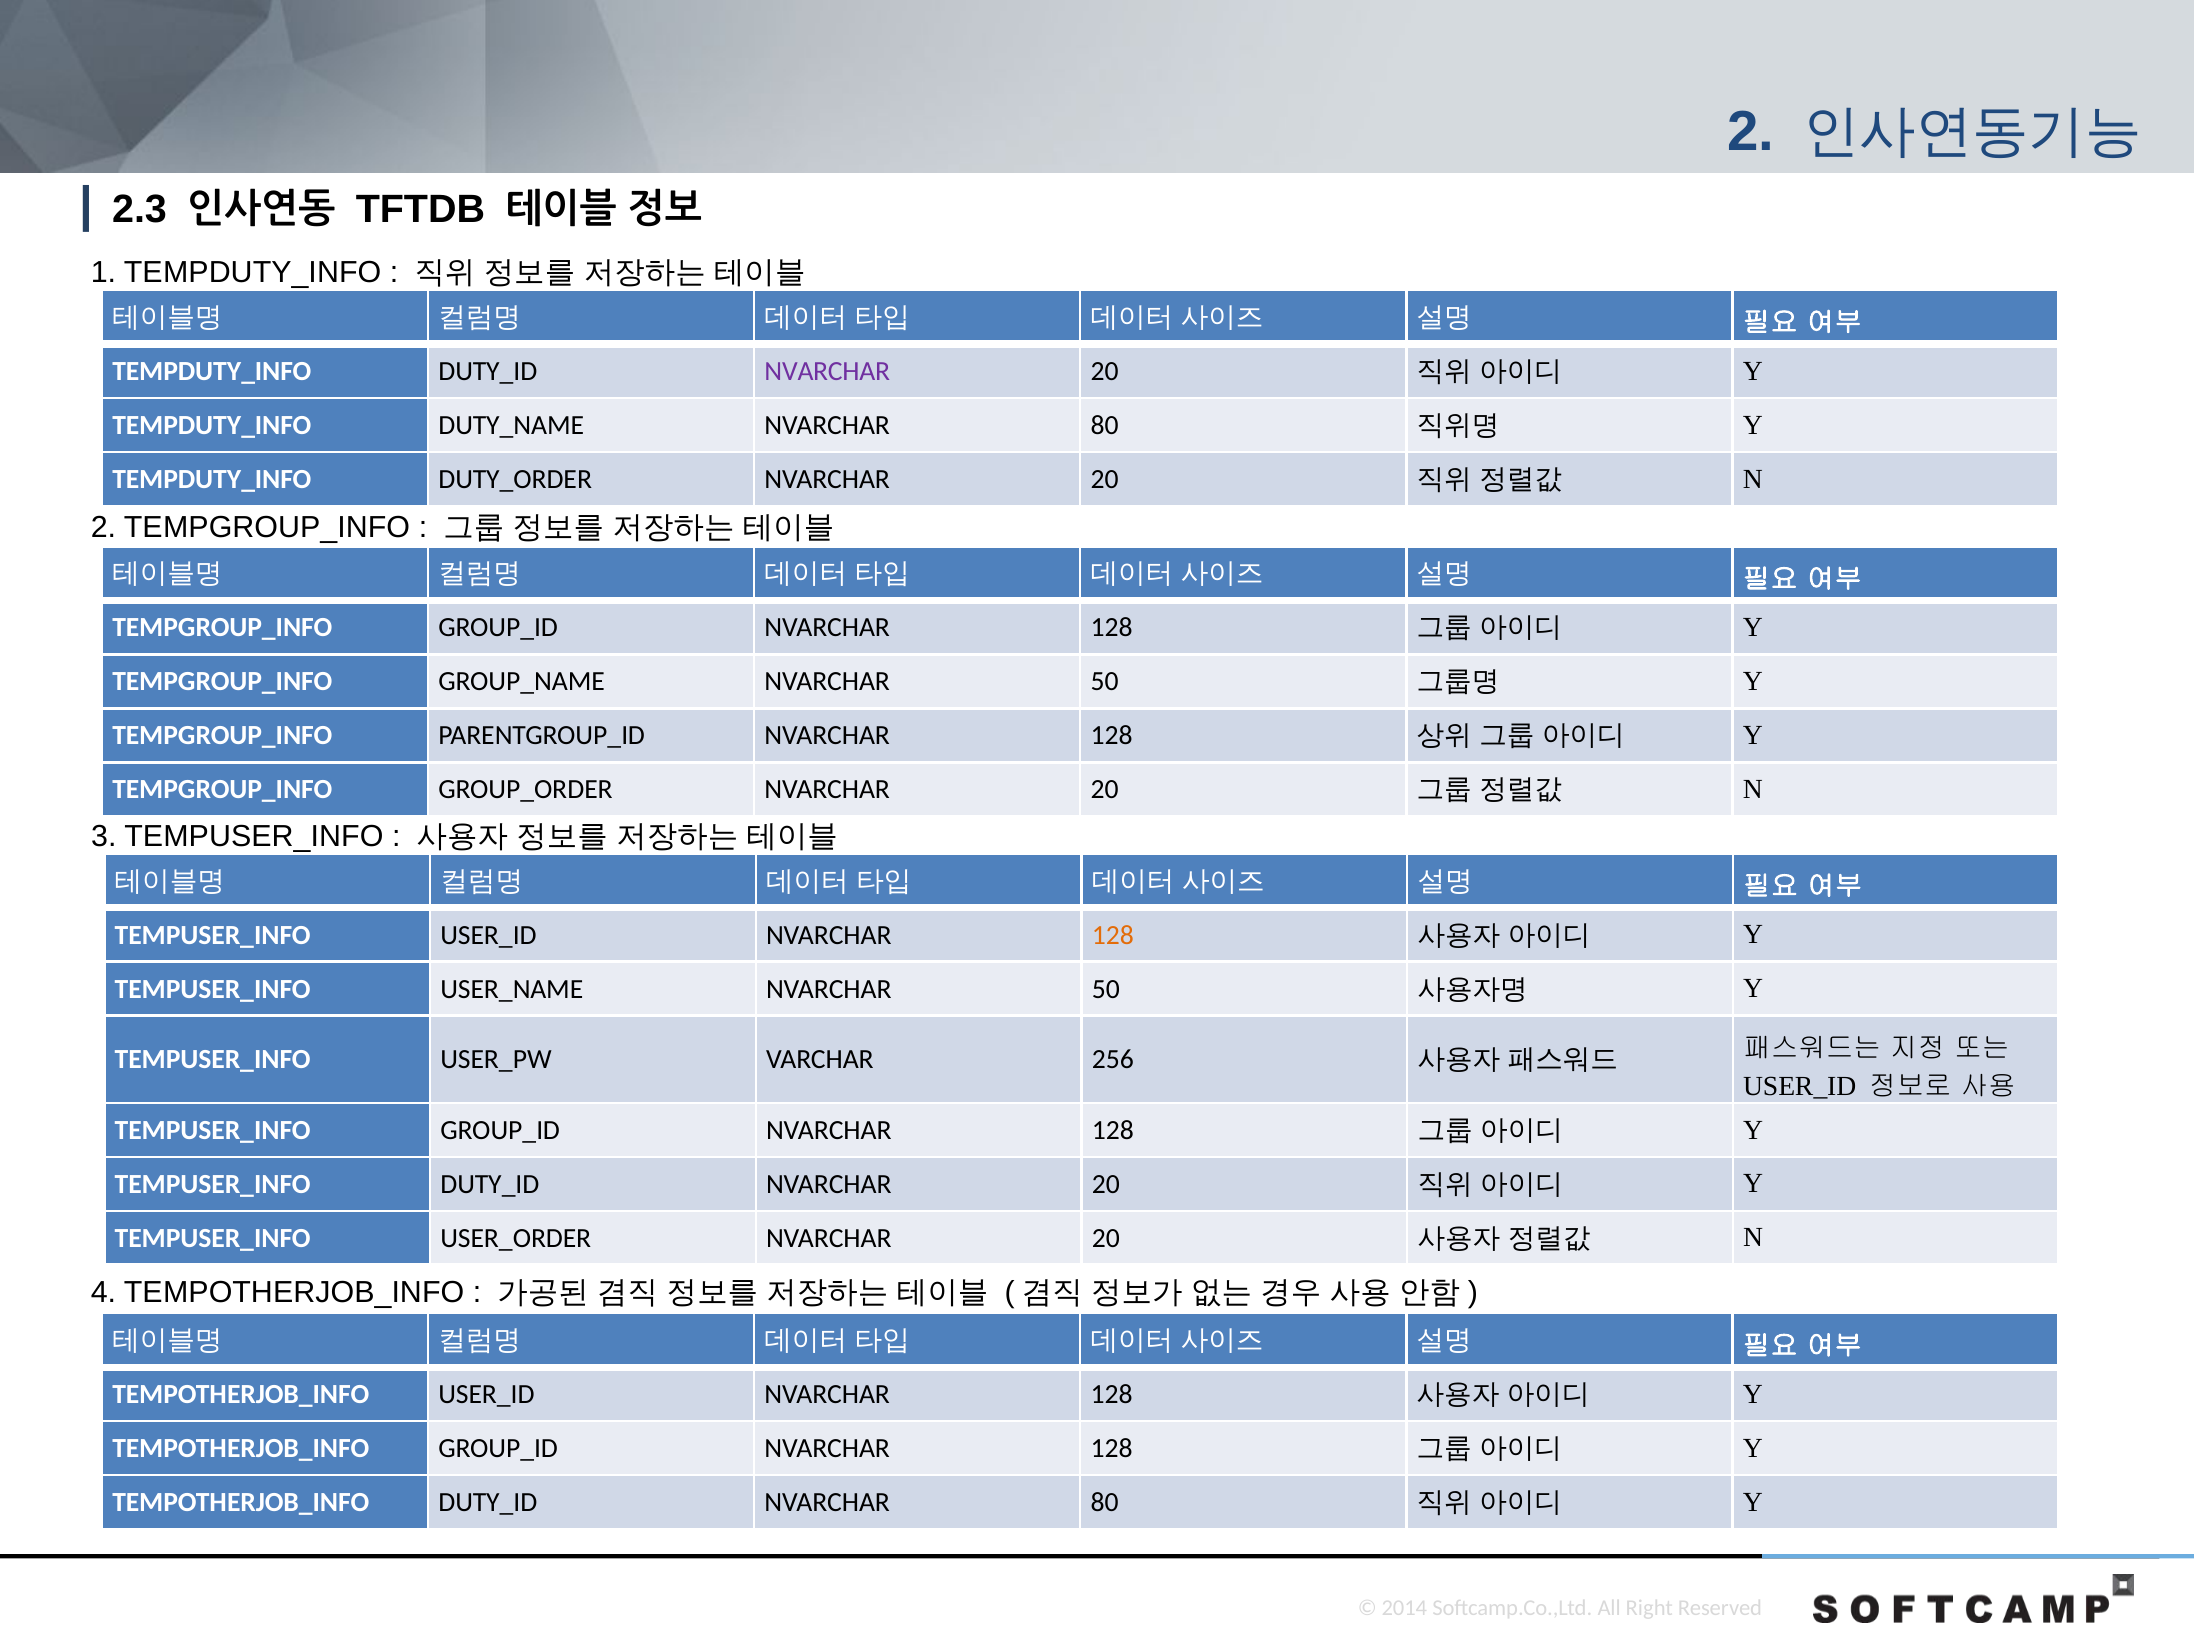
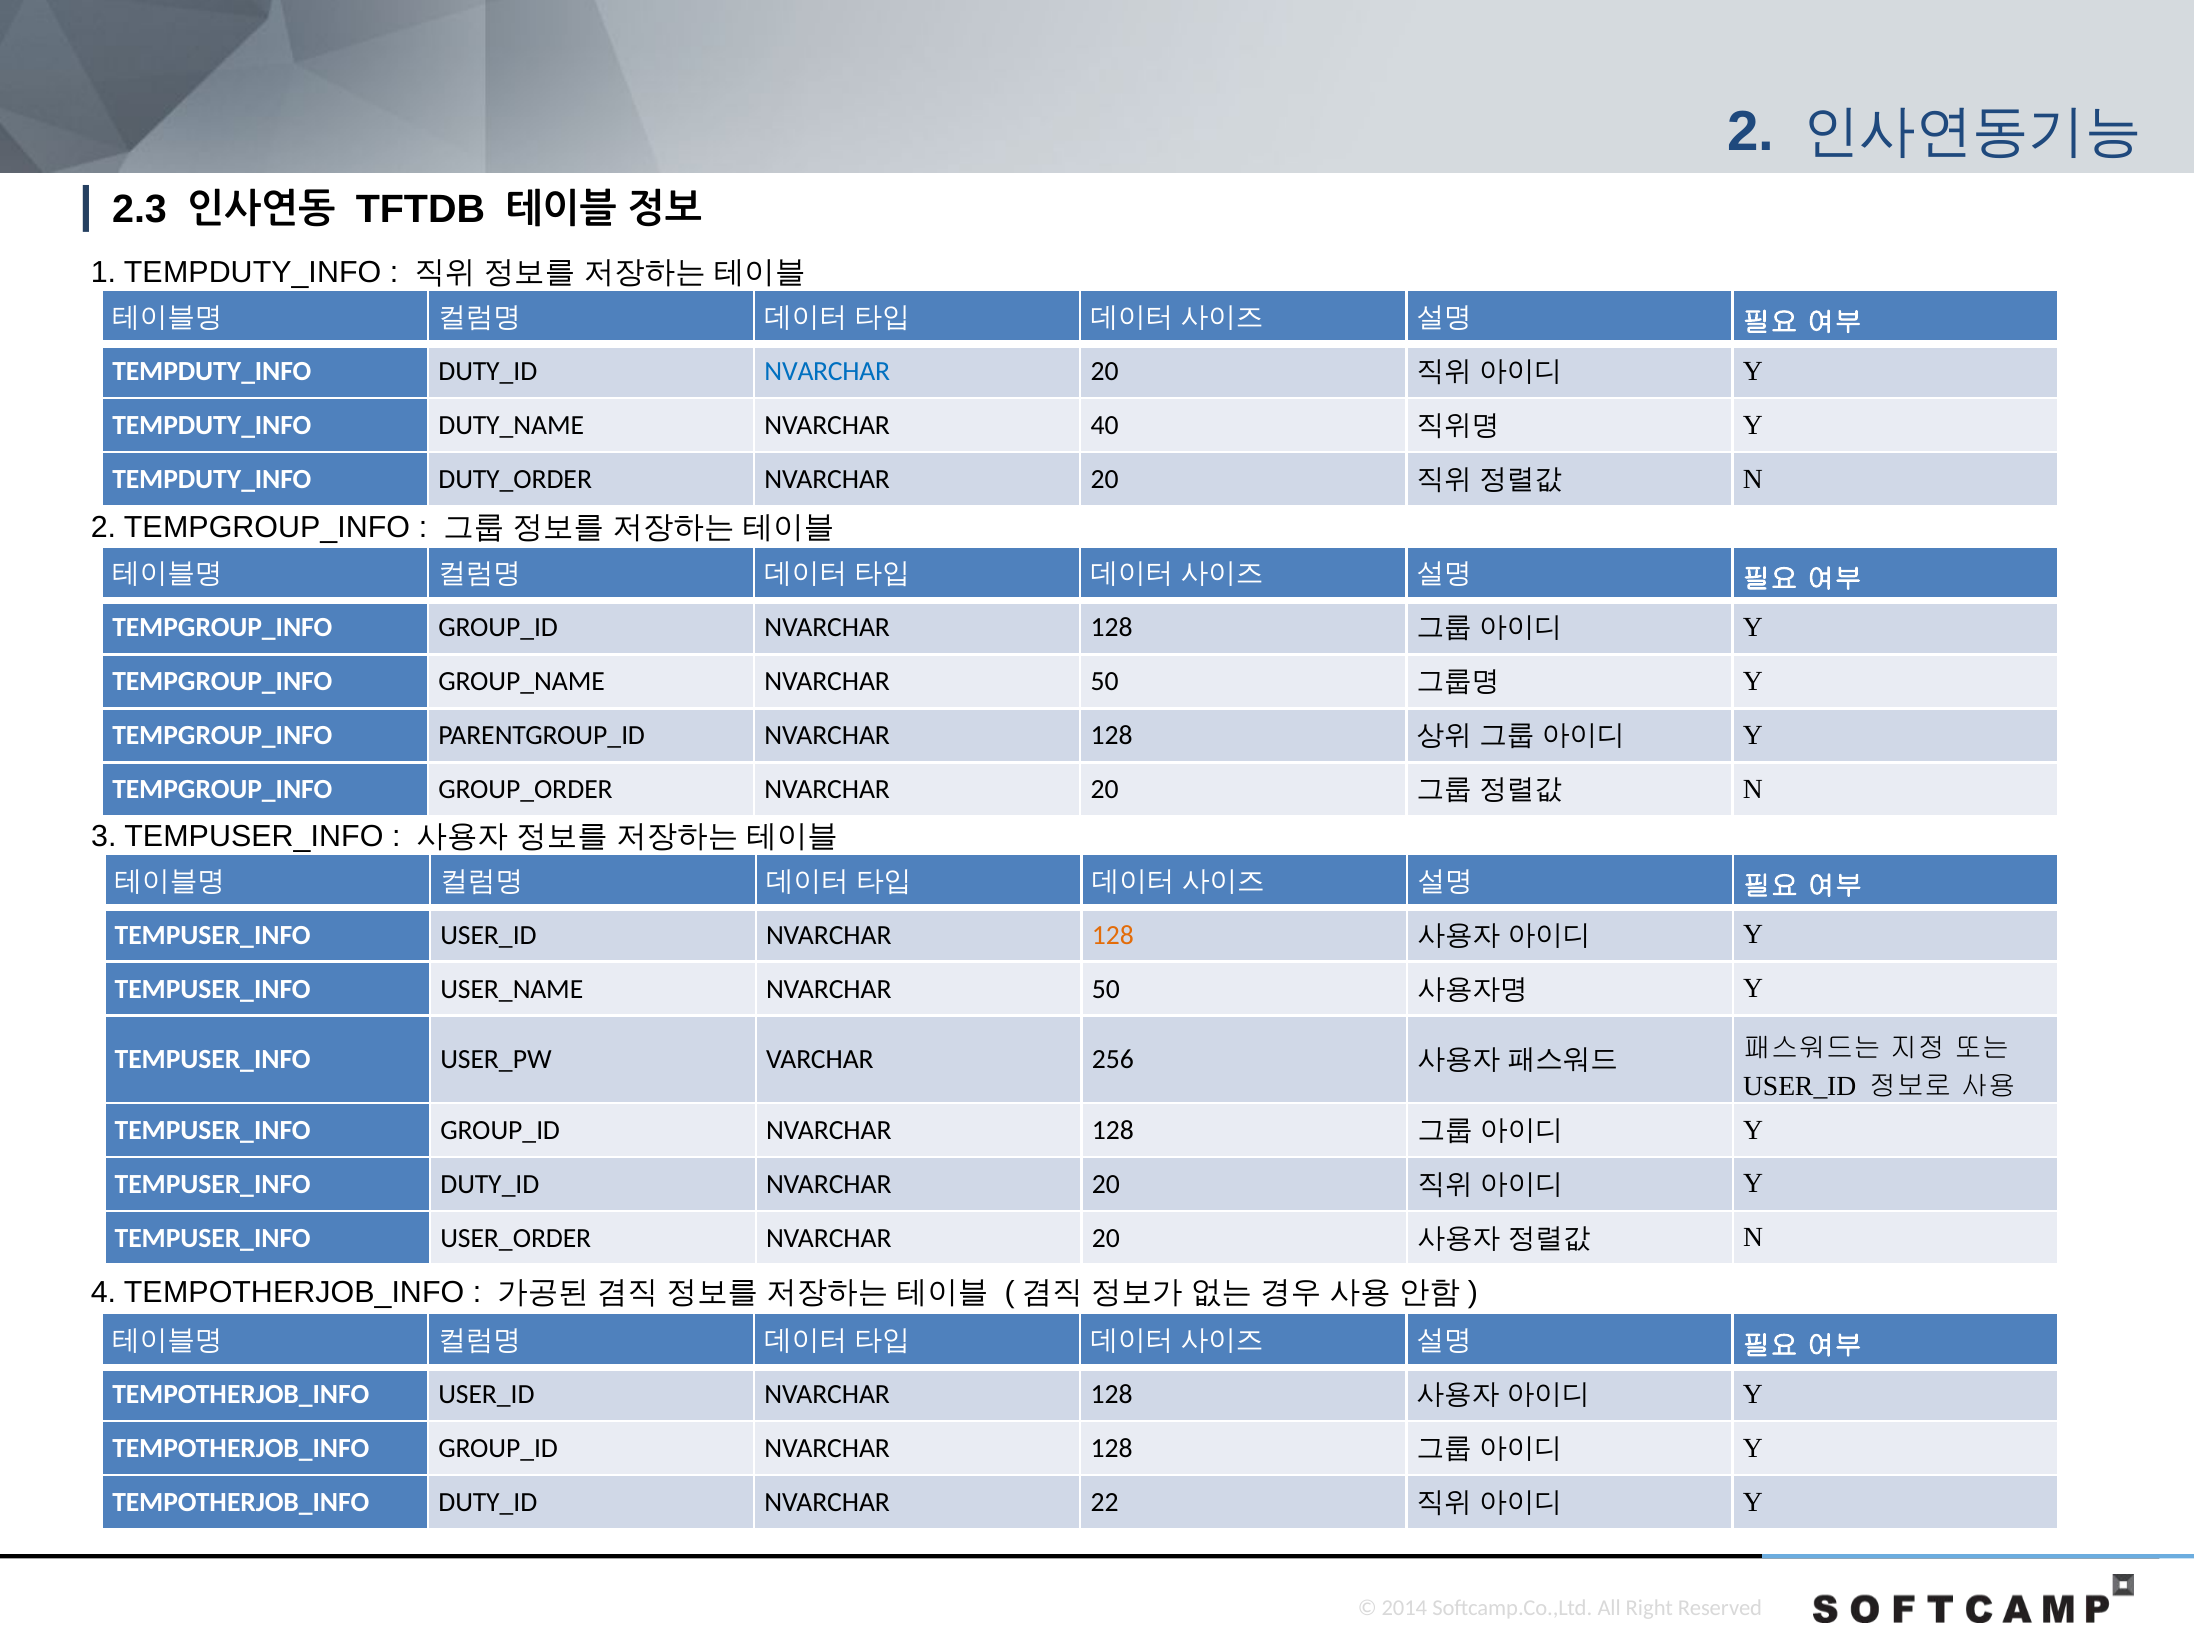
NVARCHAR colour: purple -> blue (827, 371)
80: 80 -> 40 (1105, 425)
80: 80 -> 22 (1105, 1503)
